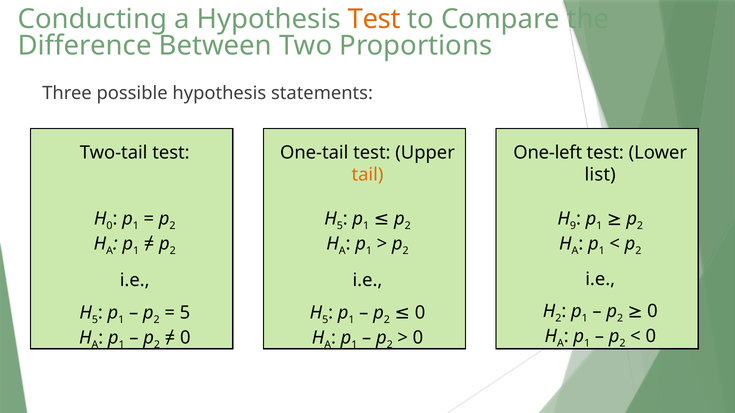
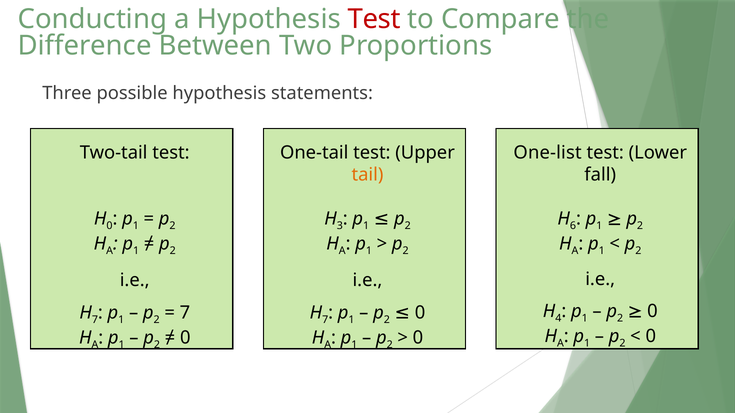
Test colour: orange -> red (374, 19)
One-left: One-left -> One-list (548, 153)
list: list -> fall (600, 175)
5: 5 -> 3 (340, 226)
9: 9 -> 6 (573, 226)
2: 2 -> 4 (558, 319)
5: 5 -> 7 (95, 320)
5: 5 -> 7 (185, 313)
5: 5 -> 7 (325, 320)
